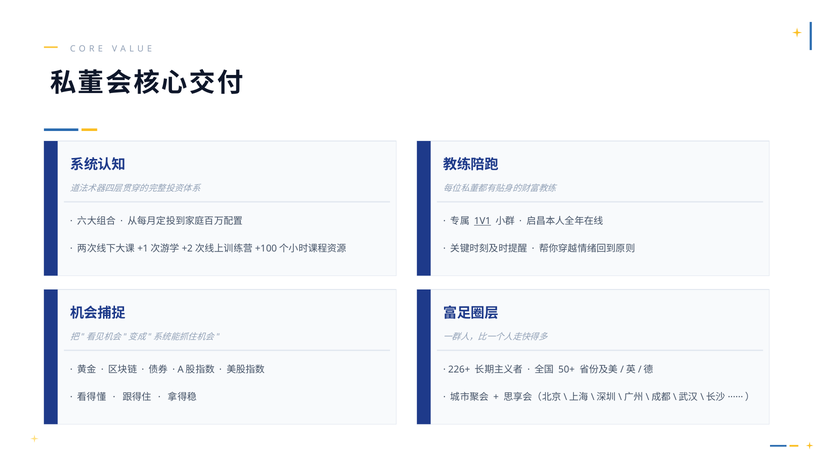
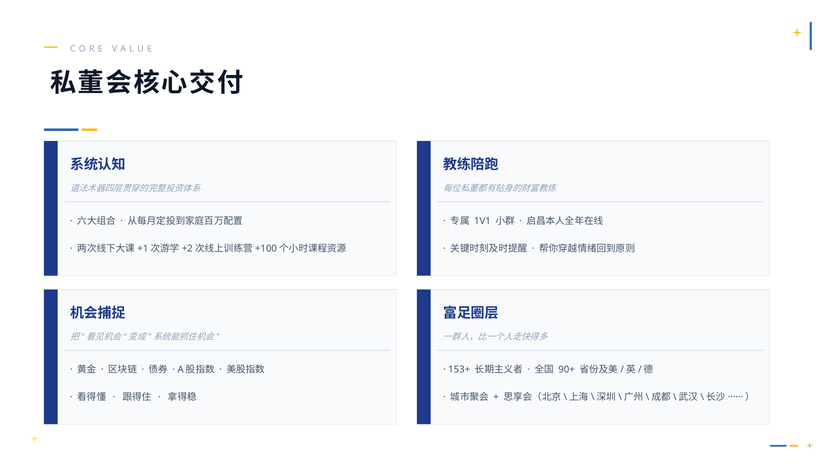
1V1 underline: present -> none (482, 221)
226+: 226+ -> 153+ (459, 370)
50+: 50+ -> 90+ (567, 370)
